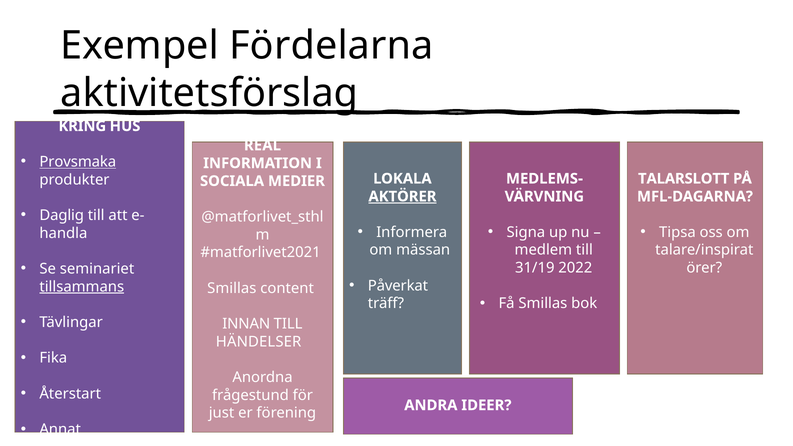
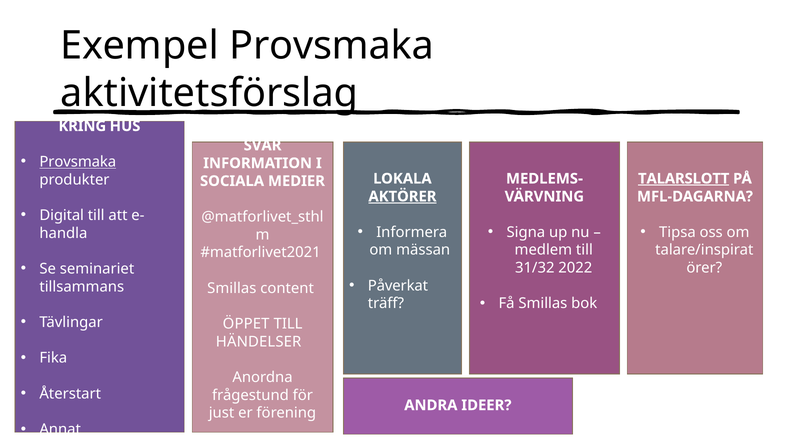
Exempel Fördelarna: Fördelarna -> Provsmaka (332, 46)
REAL: REAL -> SVAR (263, 145)
TALARSLOTT underline: none -> present (684, 179)
Daglig: Daglig -> Digital (62, 215)
31/19: 31/19 -> 31/32 (535, 268)
tillsammans underline: present -> none (82, 287)
INNAN: INNAN -> ÖPPET (246, 324)
